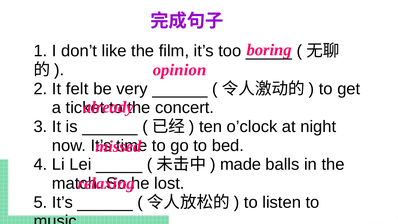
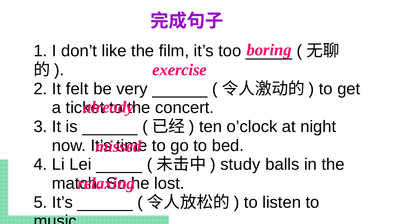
opinion: opinion -> exercise (180, 70)
made: made -> study (240, 164)
